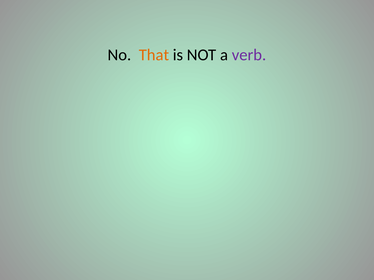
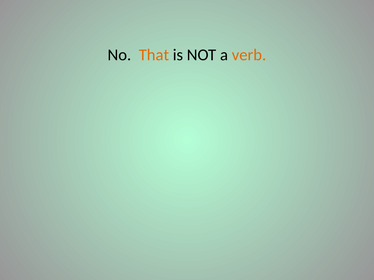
verb colour: purple -> orange (249, 55)
